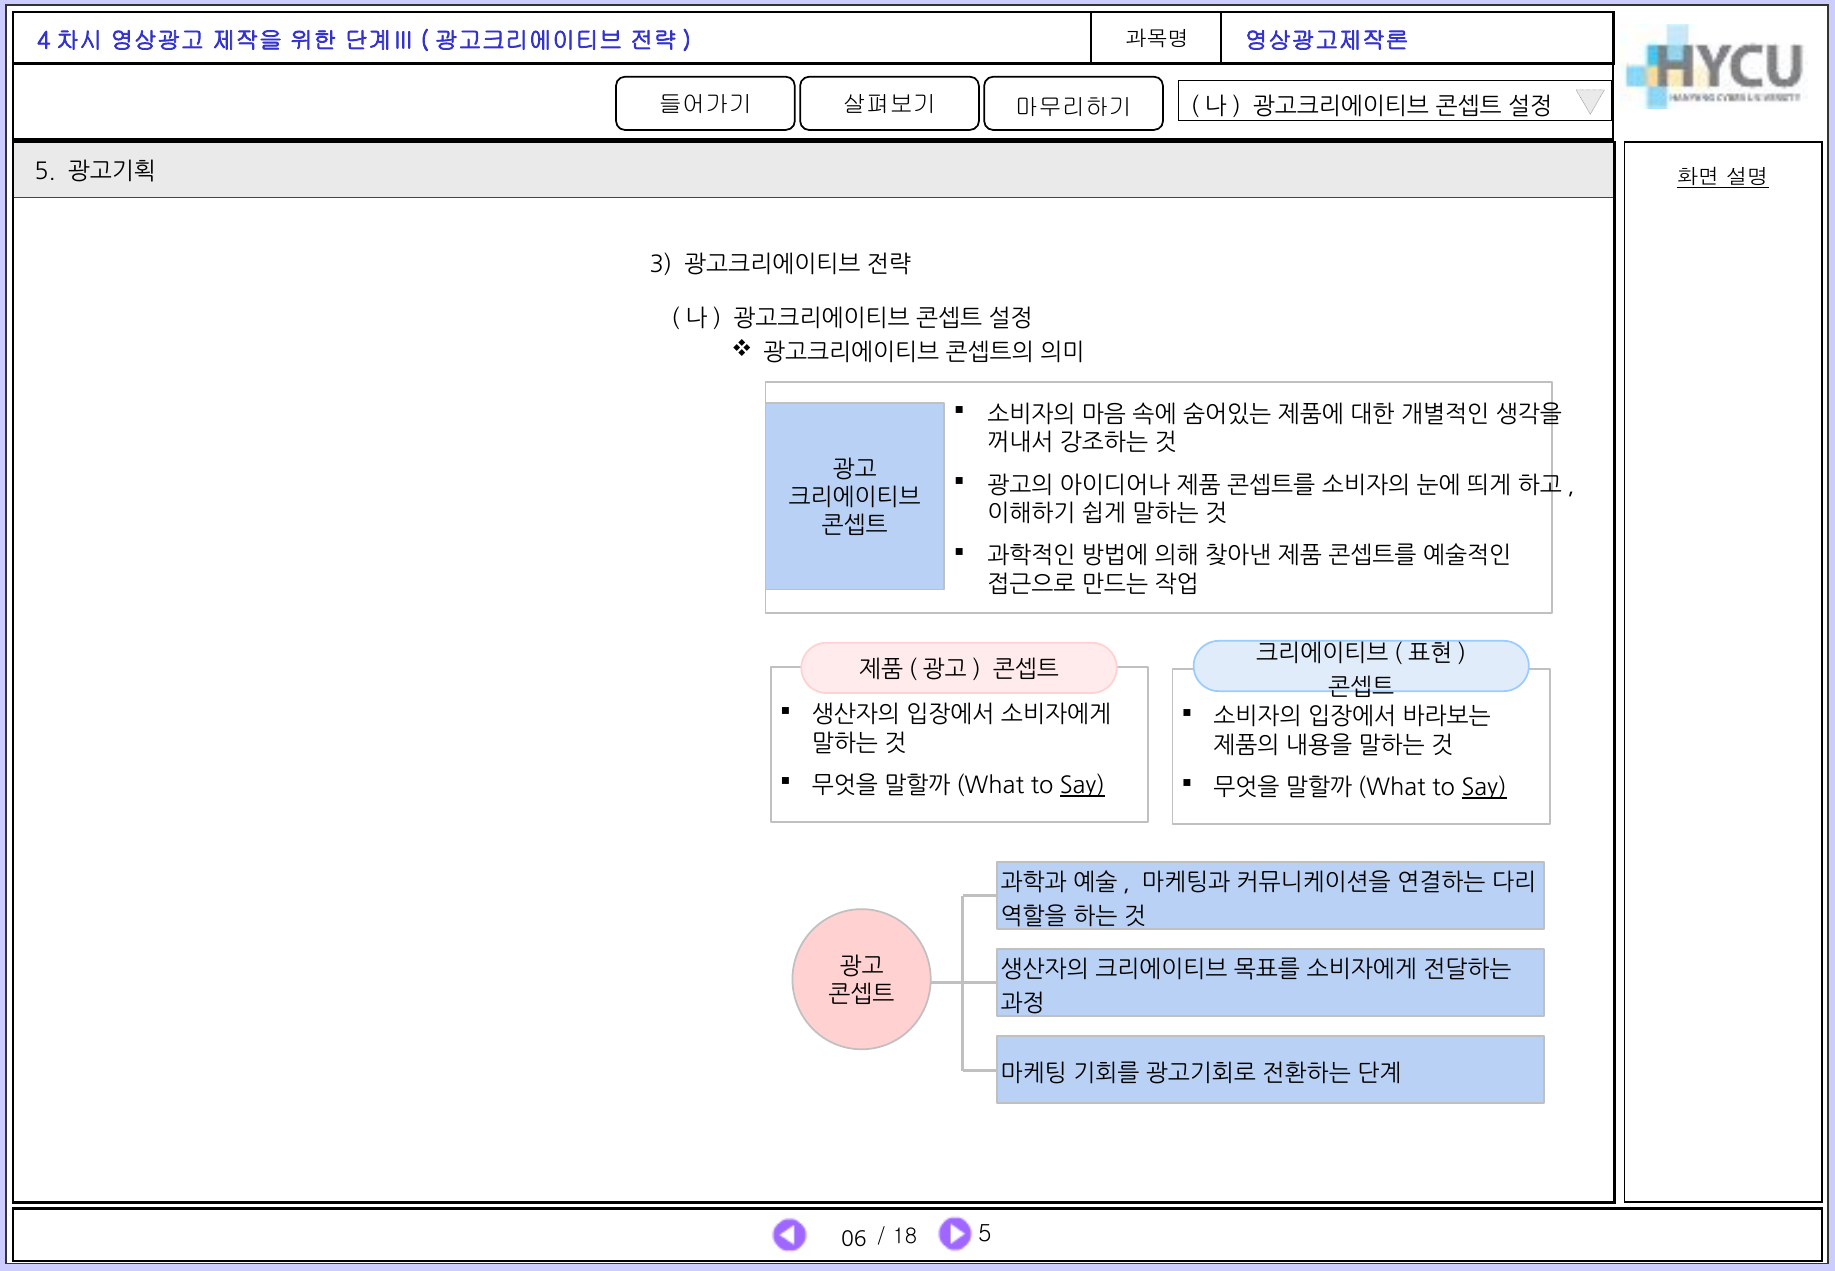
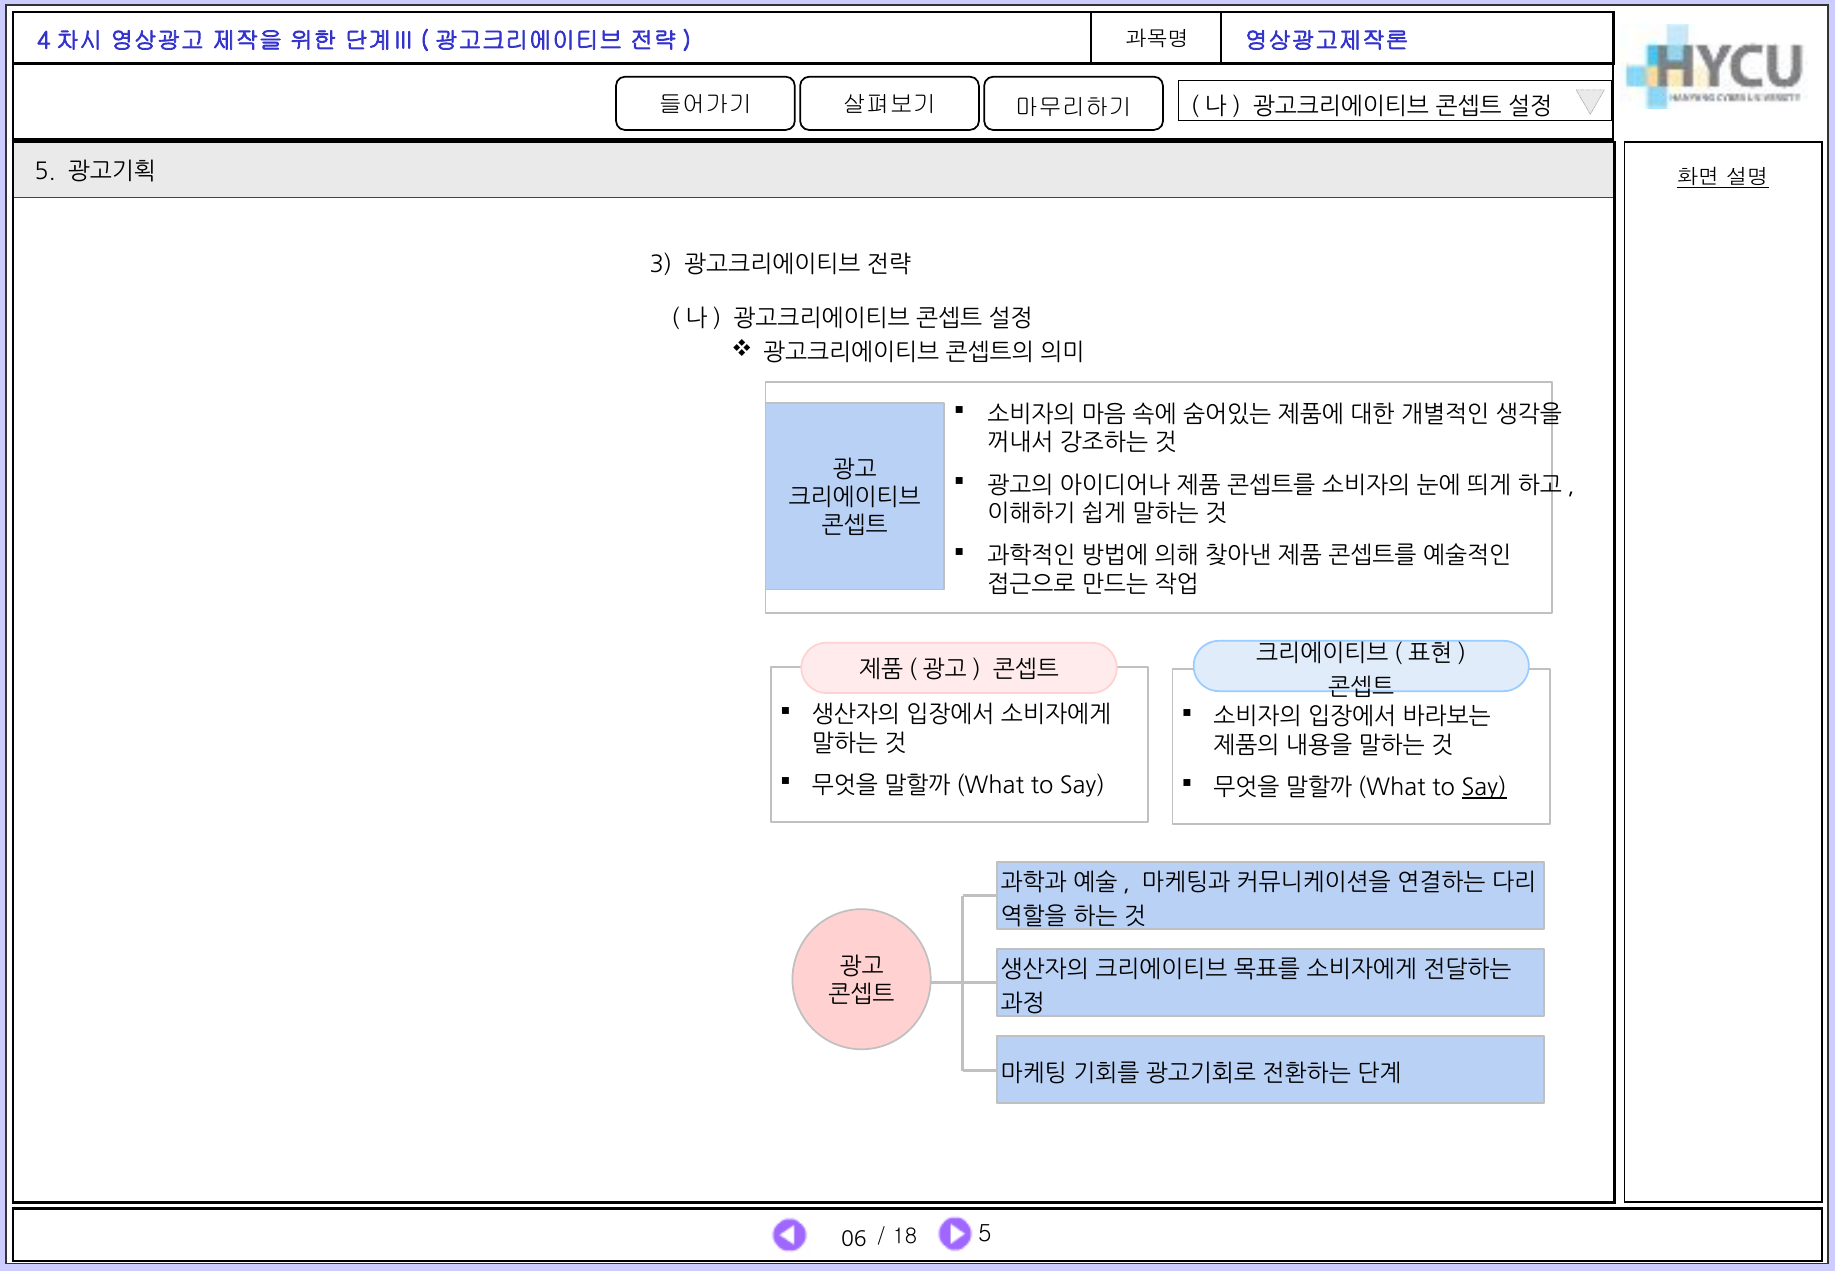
Say underline: present -> none (1082, 786)
